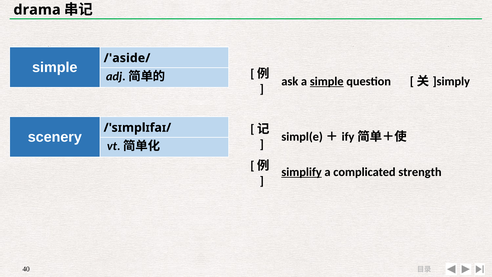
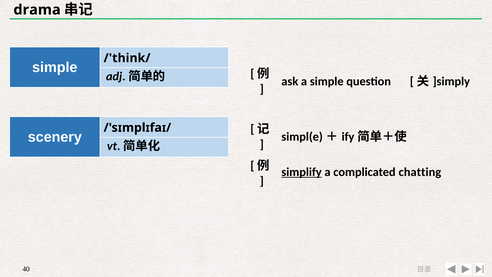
/'aside/: /'aside/ -> /'think/ (127, 58)
simple underline: present -> none (327, 81)
strength: strength -> chatting (420, 172)
